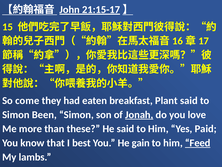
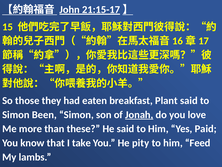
come: come -> those (27, 100)
best: best -> take (81, 143)
gain: gain -> pity (141, 143)
Feed underline: present -> none (198, 143)
